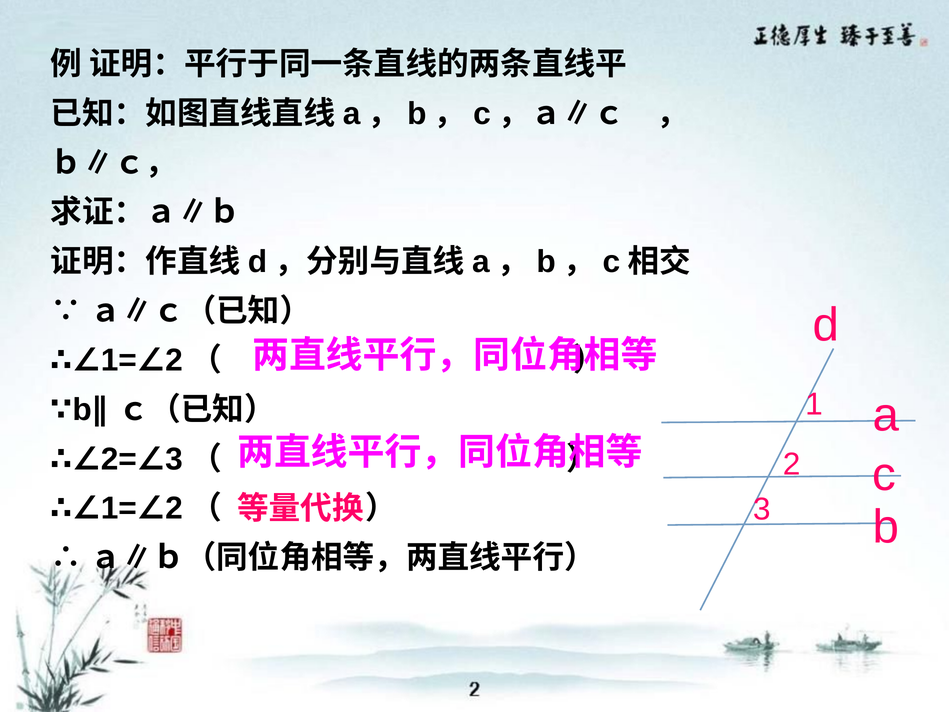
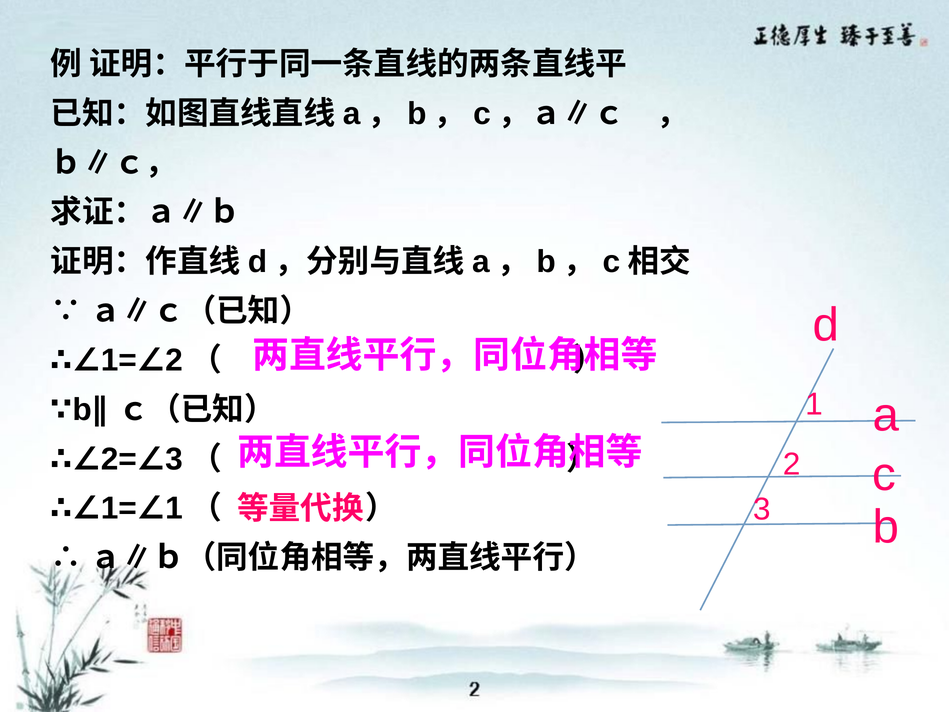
2: 2 -> 1 (174, 508)
